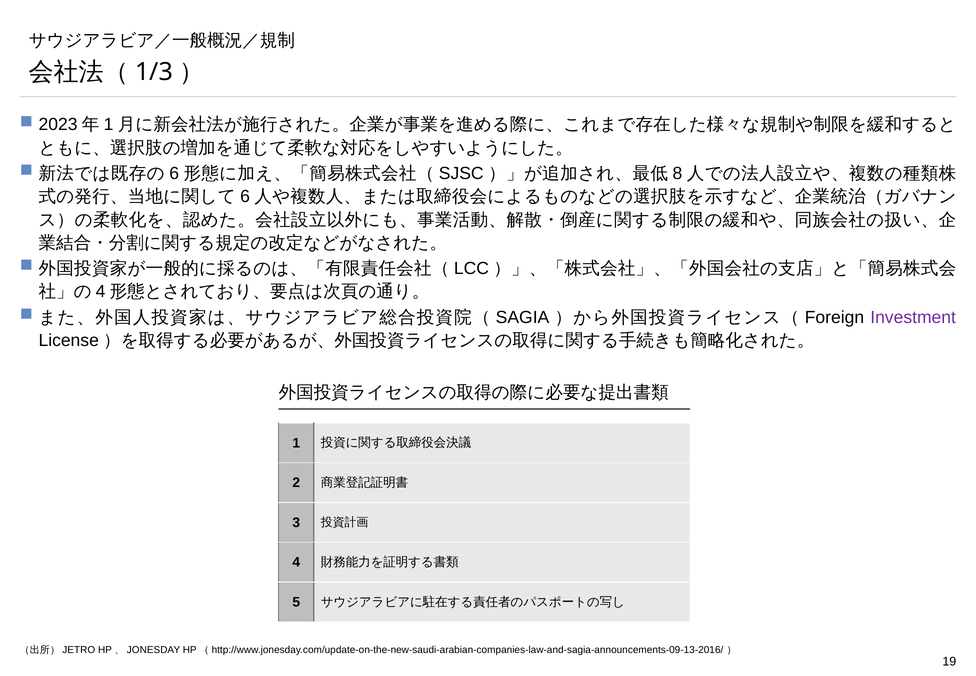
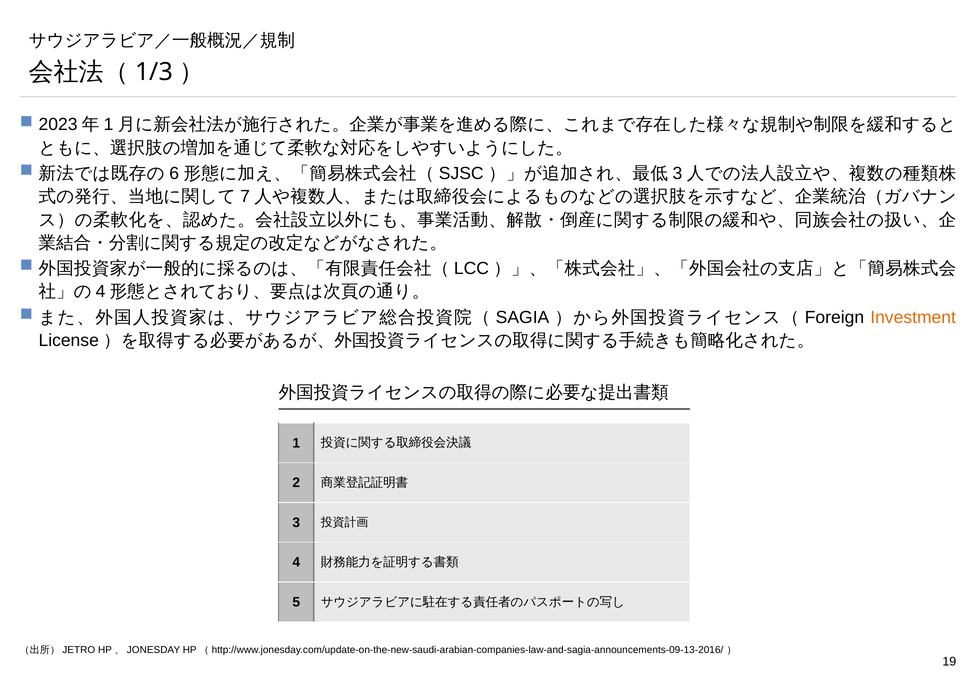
8: 8 -> 3 (677, 173)
6: 6 -> 7 (245, 197)
Investment colour: purple -> orange (913, 317)
